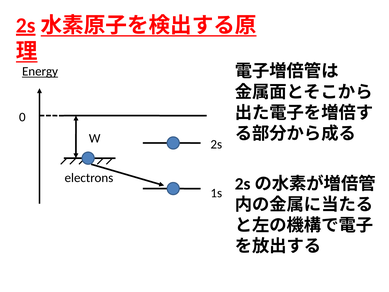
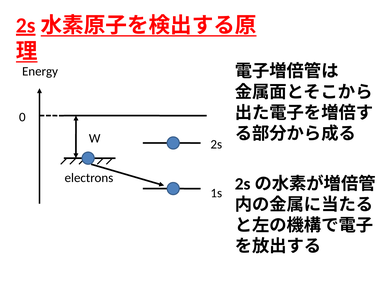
Energy underline: present -> none (40, 71)
